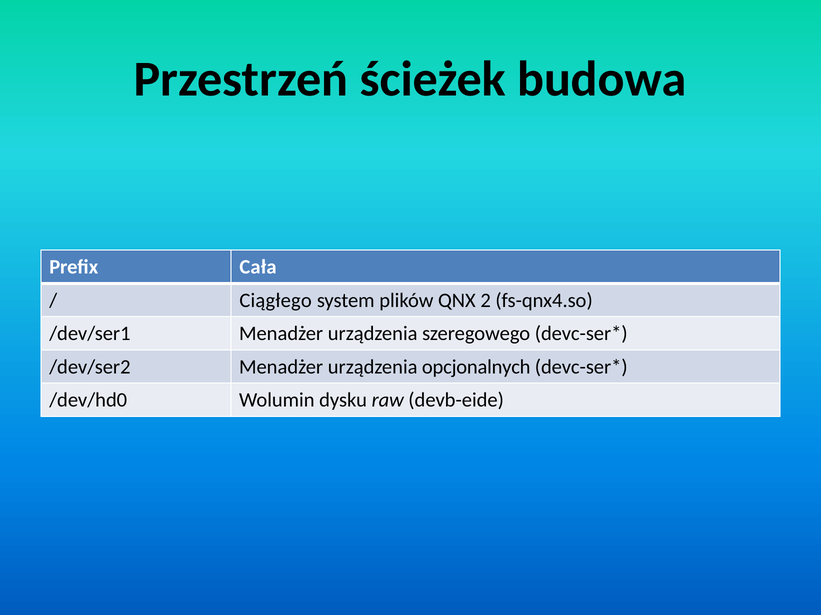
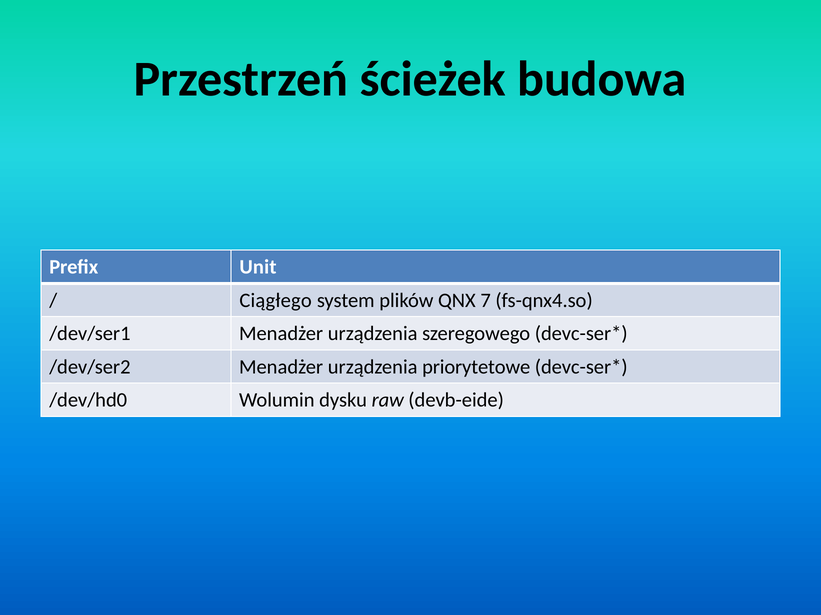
Cała: Cała -> Unit (258, 267)
2: 2 -> 7 (486, 301)
opcjonalnych: opcjonalnych -> priorytetowe (476, 367)
